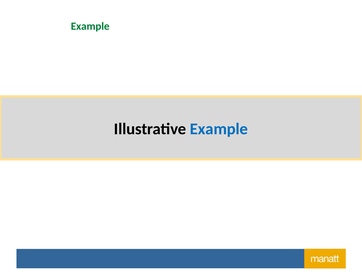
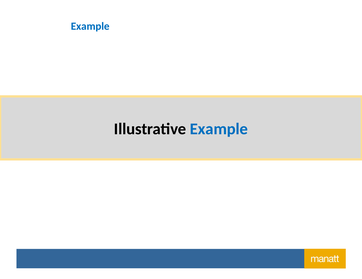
Example colour: green -> blue (90, 26)
